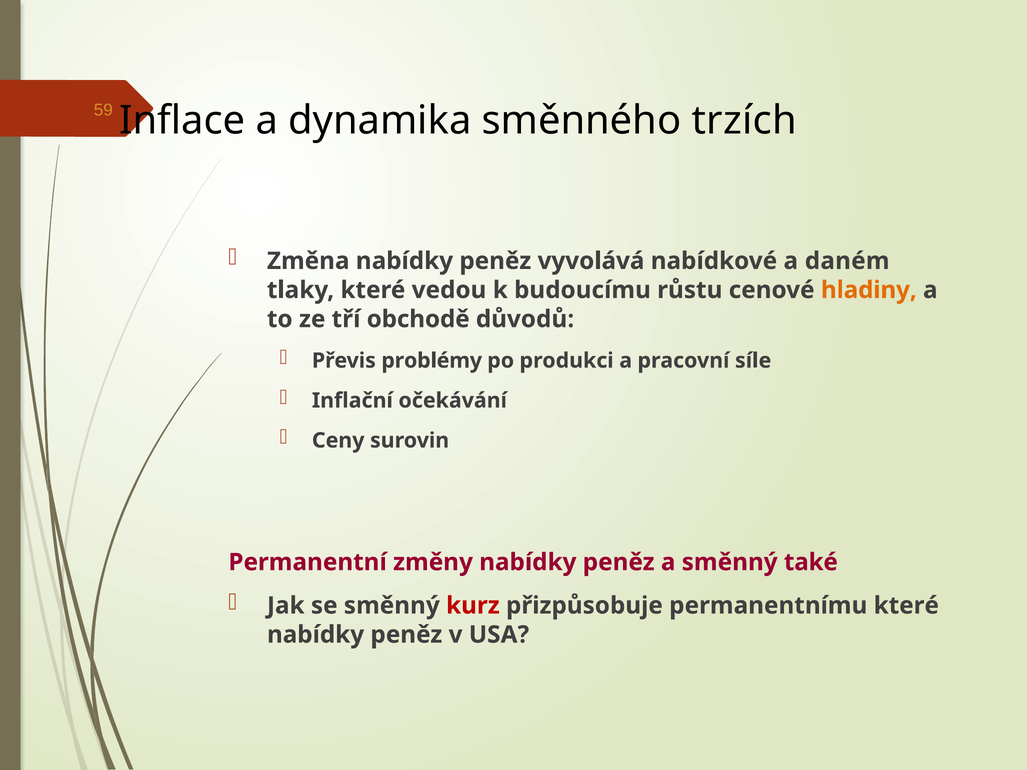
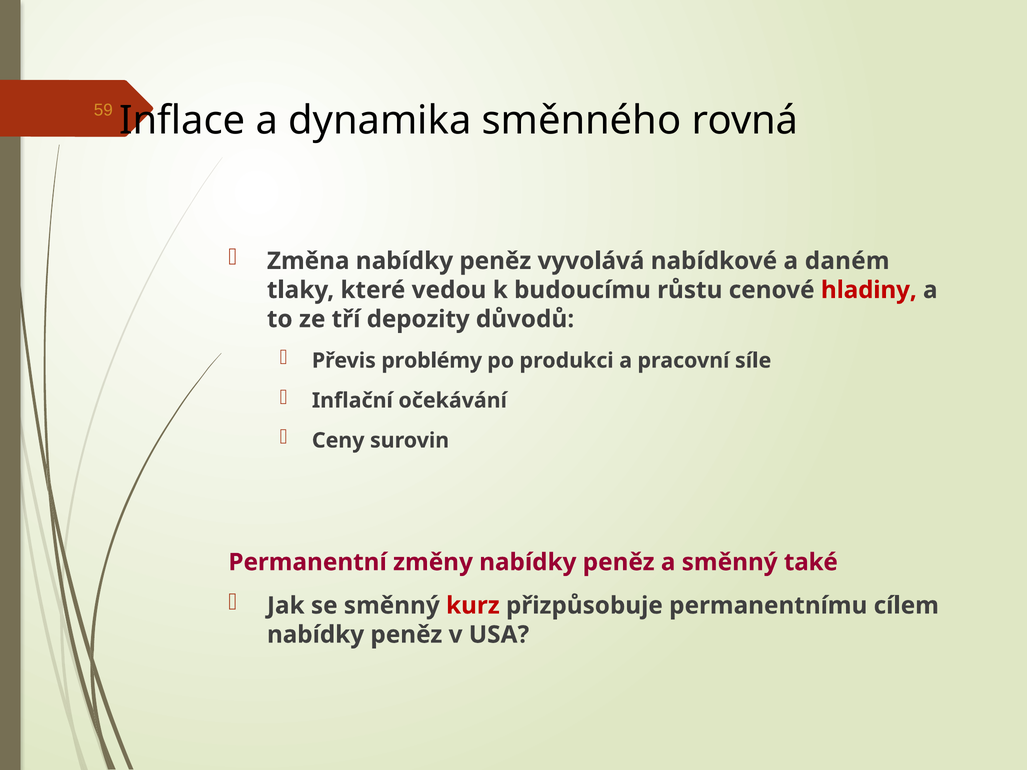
trzích: trzích -> rovná (745, 120)
hladiny colour: orange -> red (869, 290)
obchodě: obchodě -> depozity (418, 319)
permanentnímu které: které -> cílem (906, 606)
